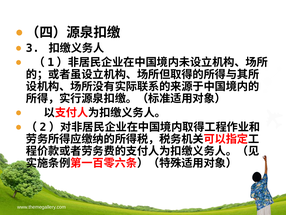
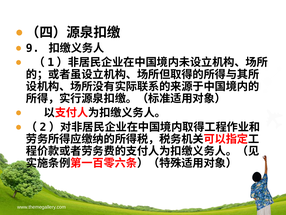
3: 3 -> 9 (33, 48)
